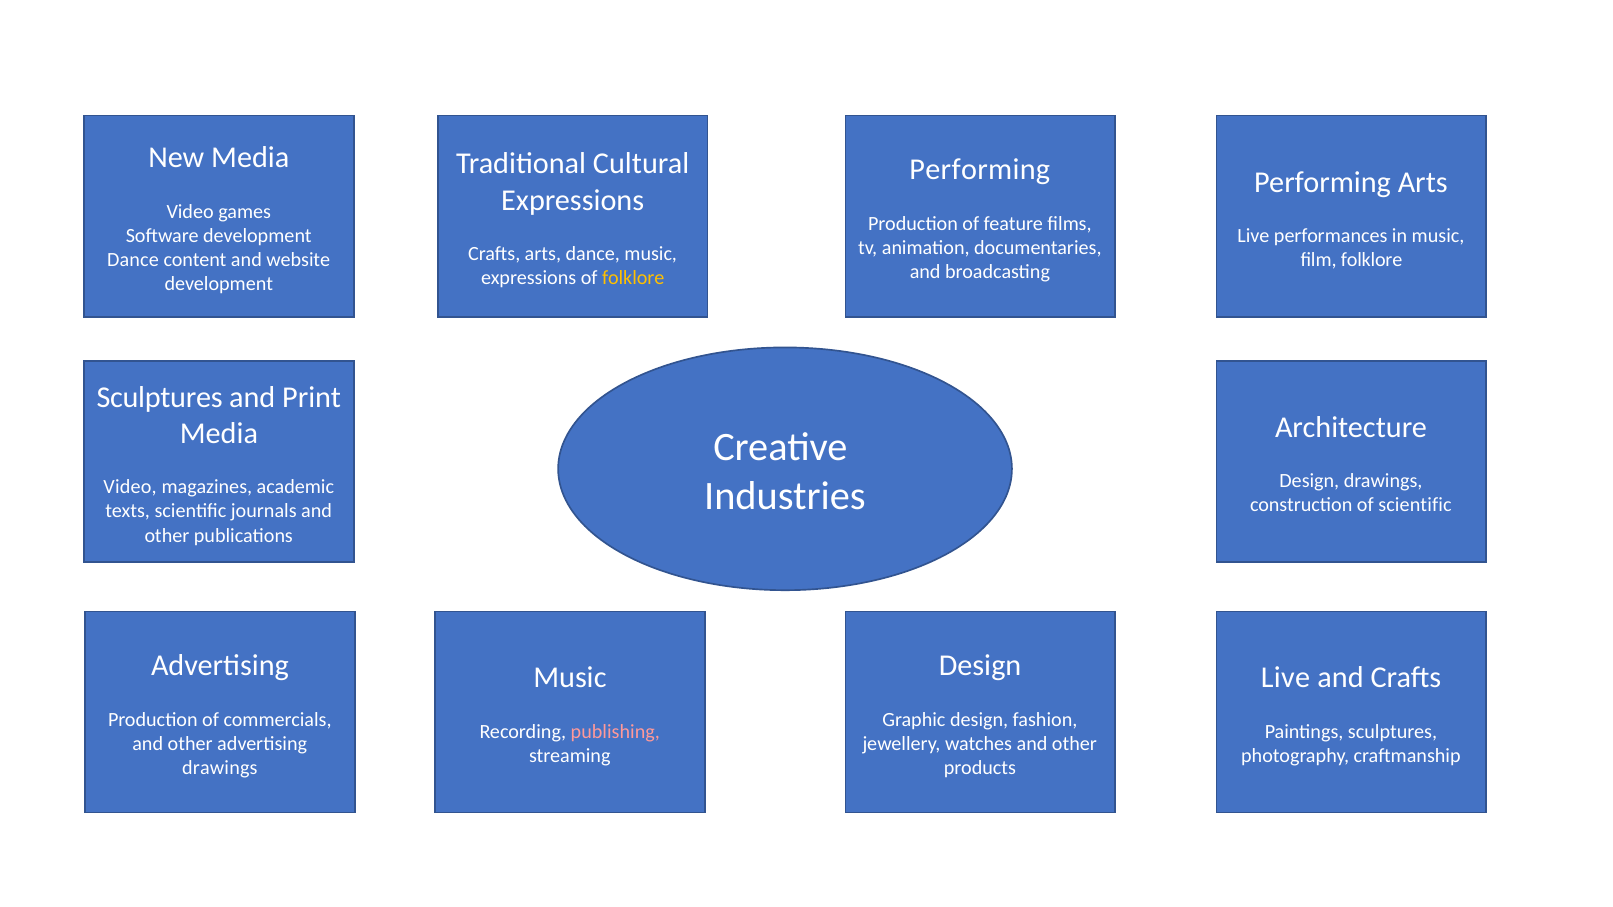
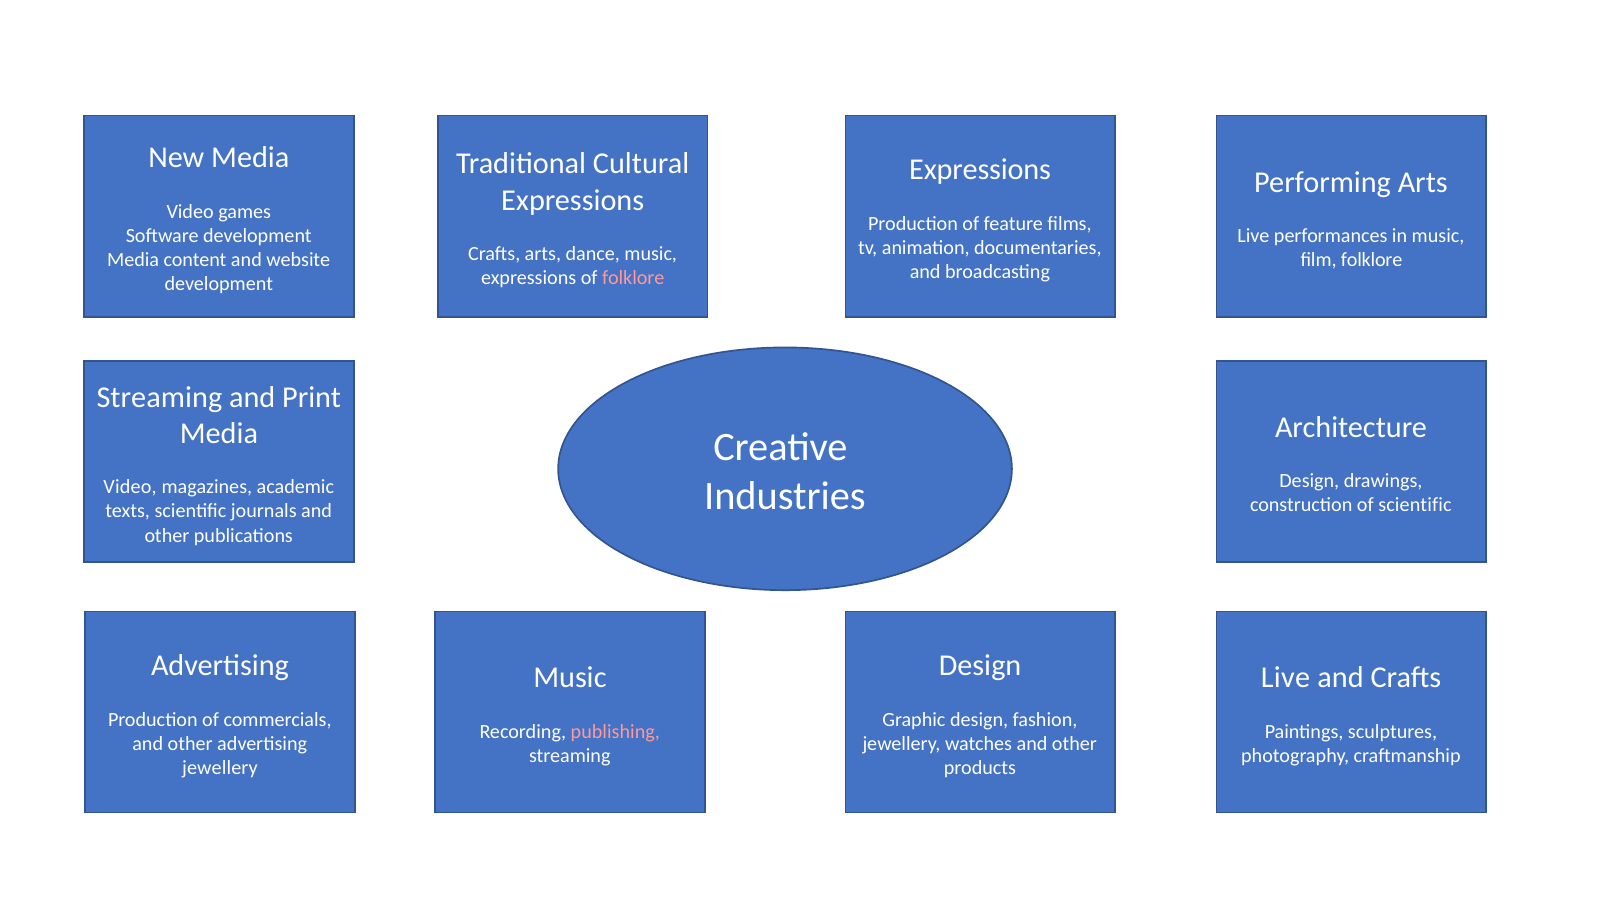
Performing: Performing -> Expressions (980, 170)
Dance: Dance -> Media (133, 260)
folklore colour: yellow -> pink (633, 278)
Sculptures: Sculptures -> Streaming (159, 397)
drawings: drawings -> jewellery (220, 768)
